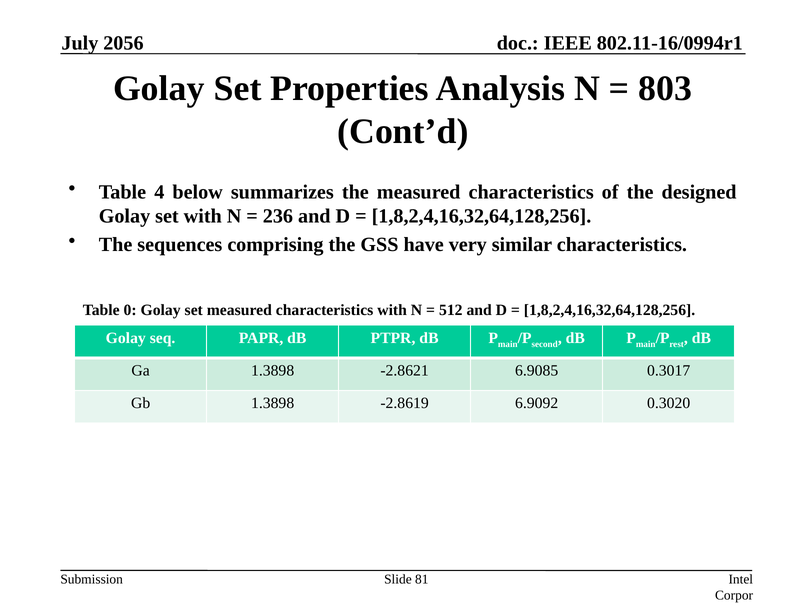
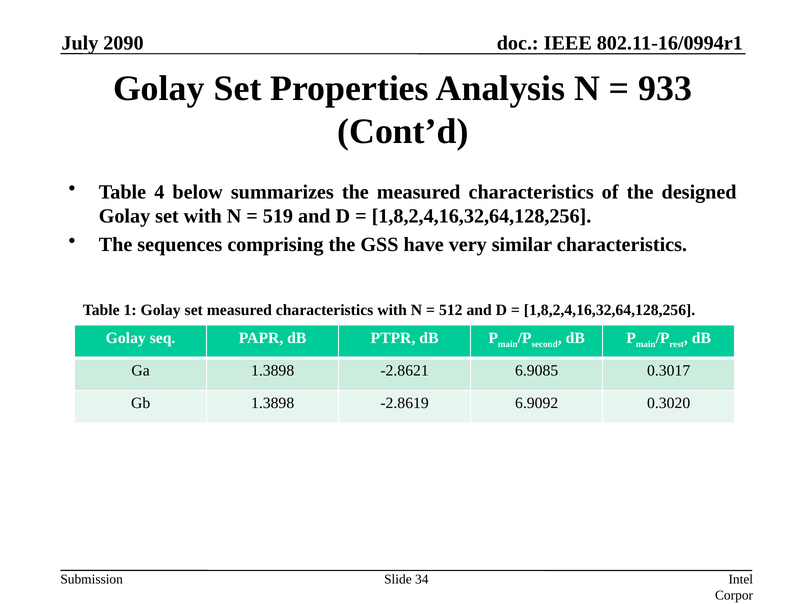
2056: 2056 -> 2090 (123, 43)
803: 803 -> 933 (665, 88)
236: 236 -> 519 (278, 216)
0: 0 -> 1 (130, 310)
81: 81 -> 34 (422, 580)
